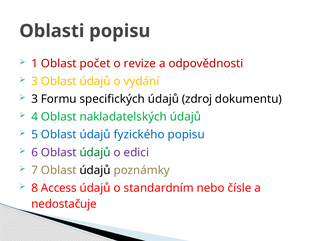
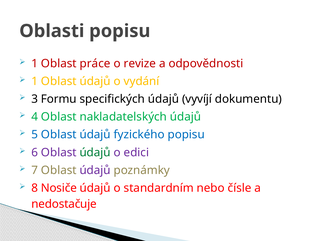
počet: počet -> práce (95, 64)
3: 3 -> 1 (35, 81)
zdroj: zdroj -> vyvíjí (197, 99)
údajů colour: black -> purple (95, 171)
Access: Access -> Nosiče (59, 188)
